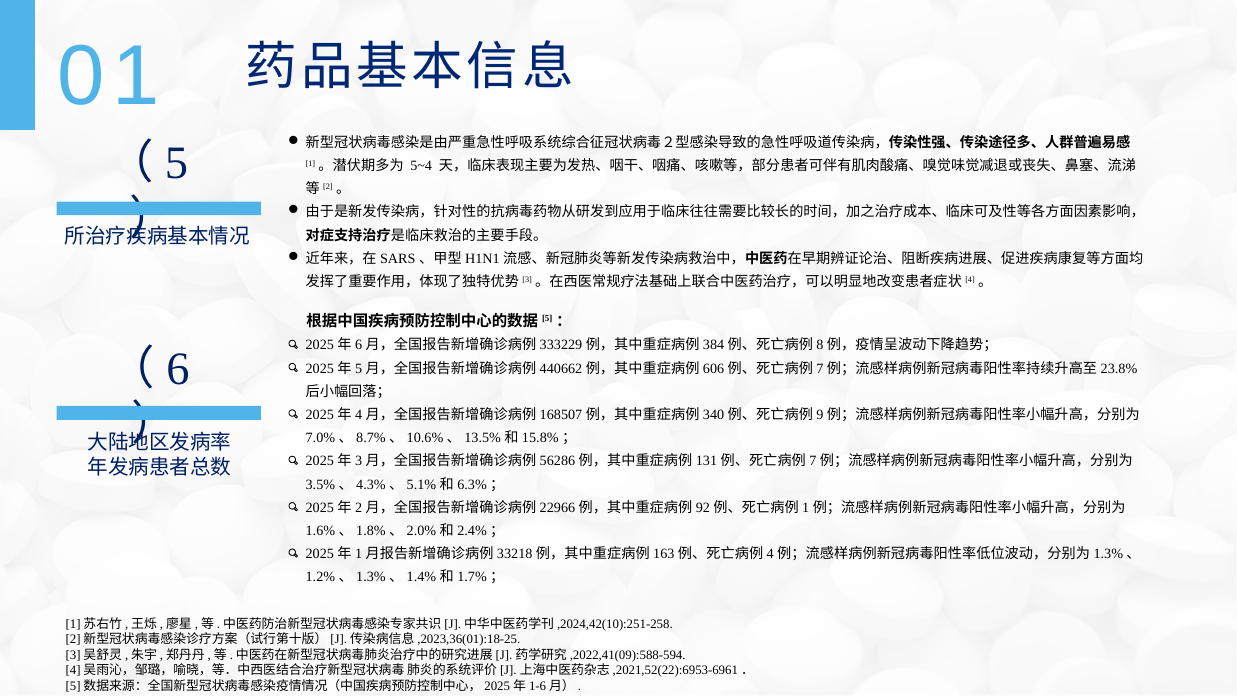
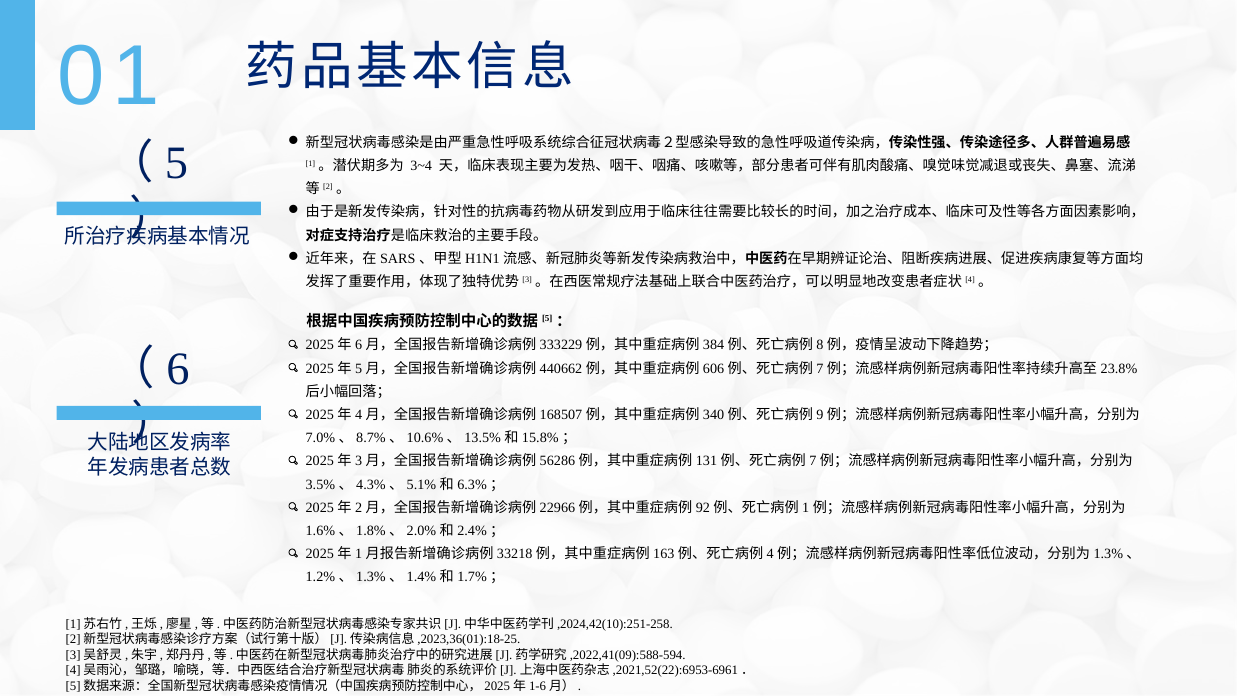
5~4: 5~4 -> 3~4 (421, 166)
